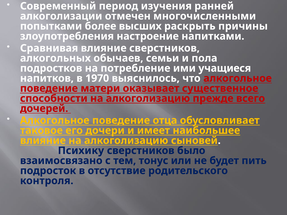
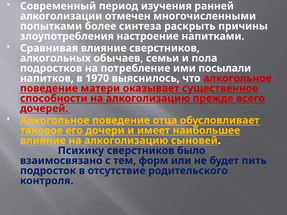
высших: высших -> синтеза (140, 26)
учащиеся: учащиеся -> посылали (225, 68)
тонус: тонус -> форм (154, 161)
